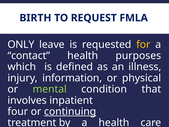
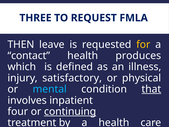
BIRTH: BIRTH -> THREE (35, 18)
ONLY: ONLY -> THEN (21, 44)
purposes: purposes -> produces (138, 56)
information: information -> satisfactory (72, 78)
mental colour: light green -> light blue (50, 89)
that underline: none -> present (151, 89)
